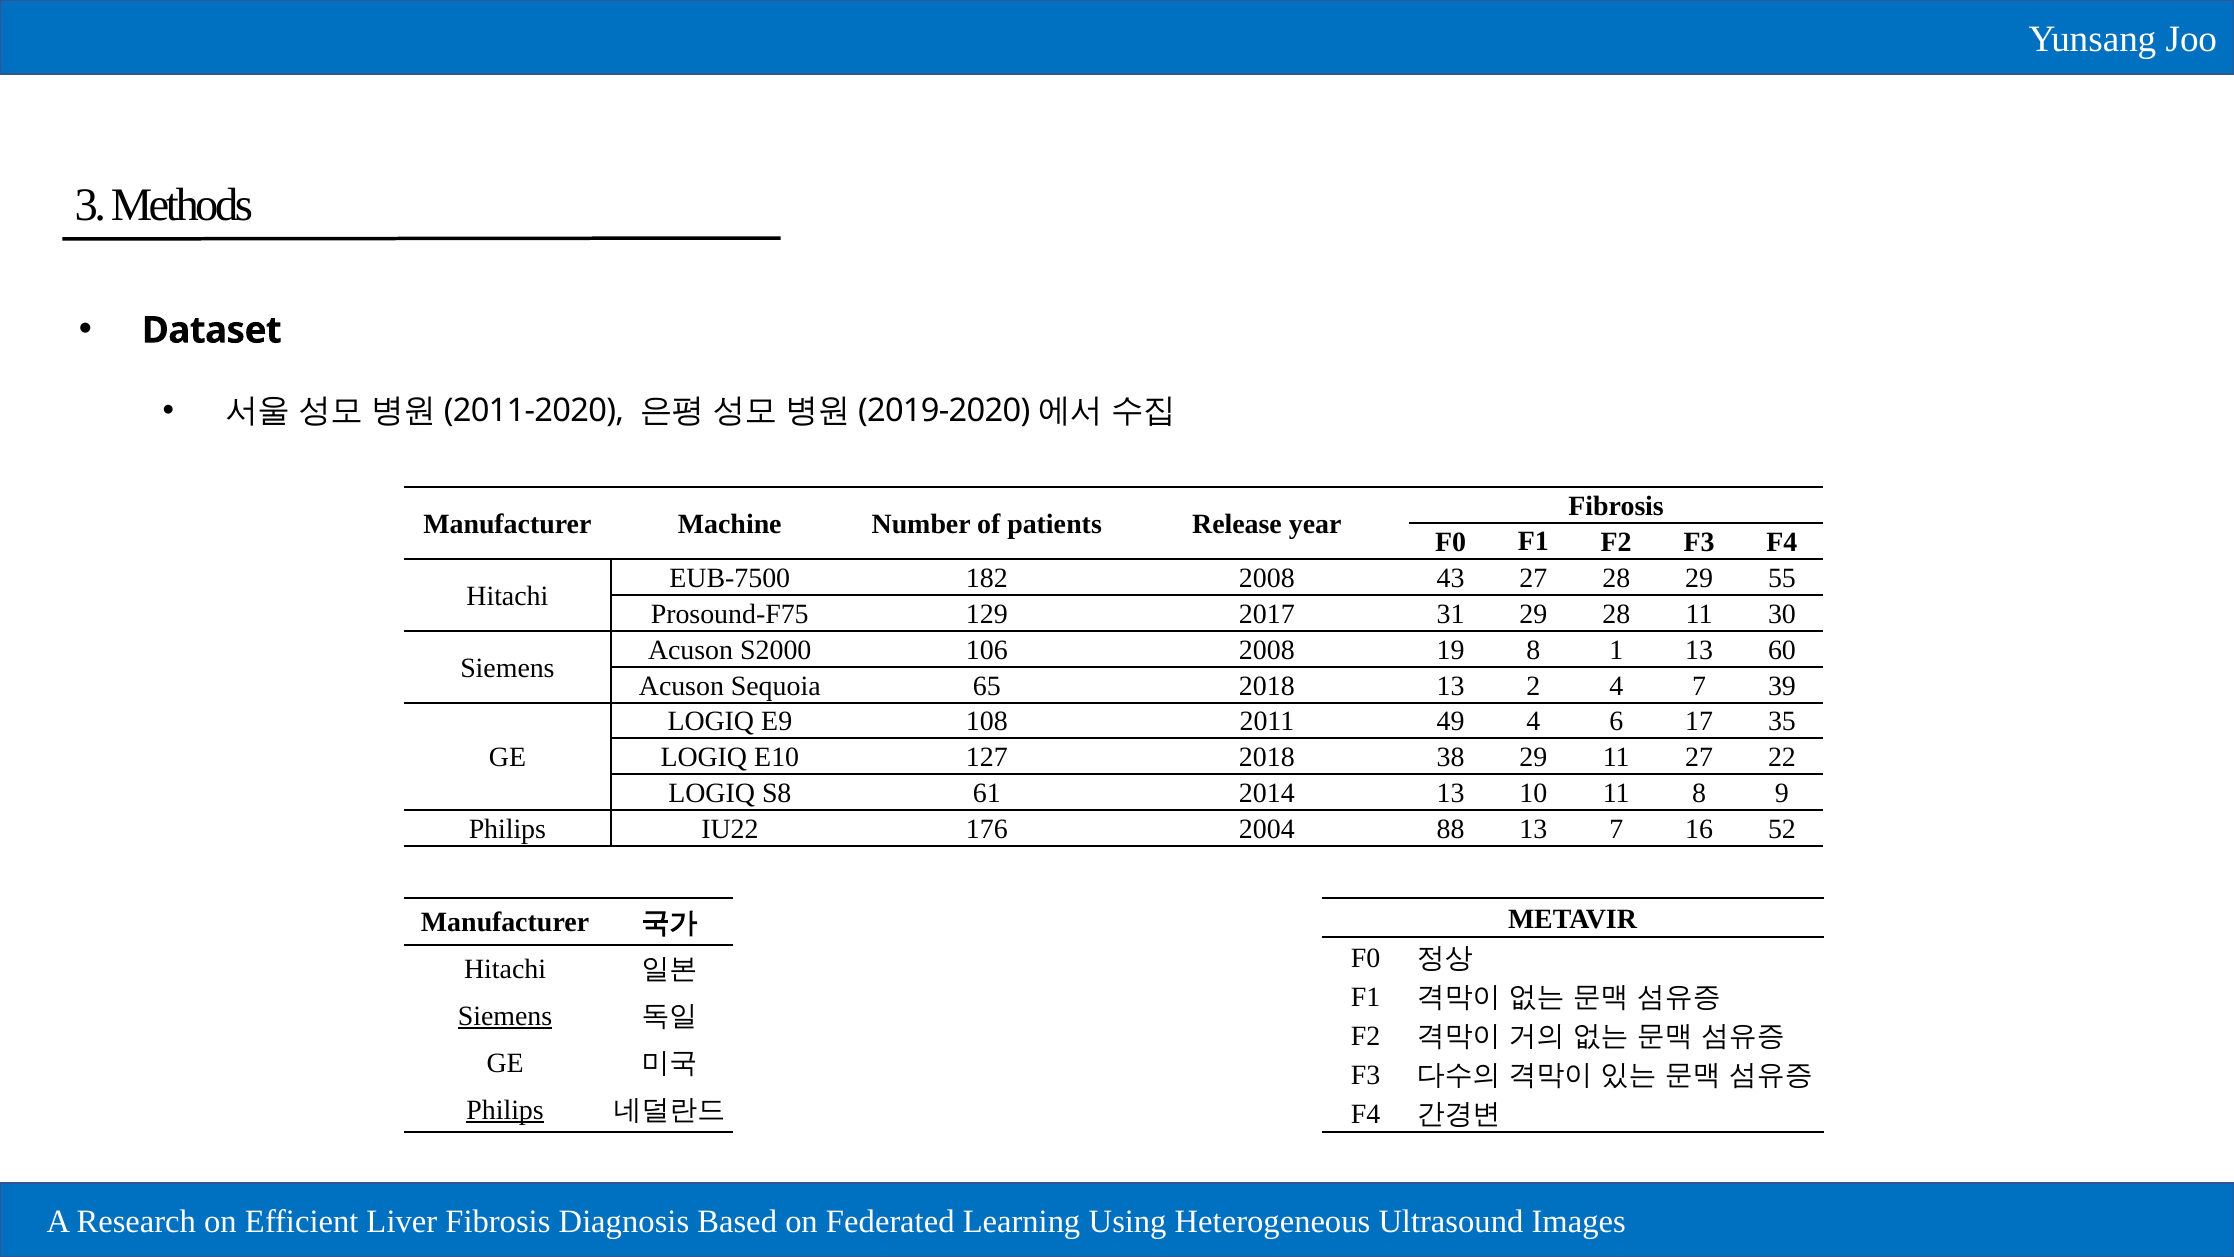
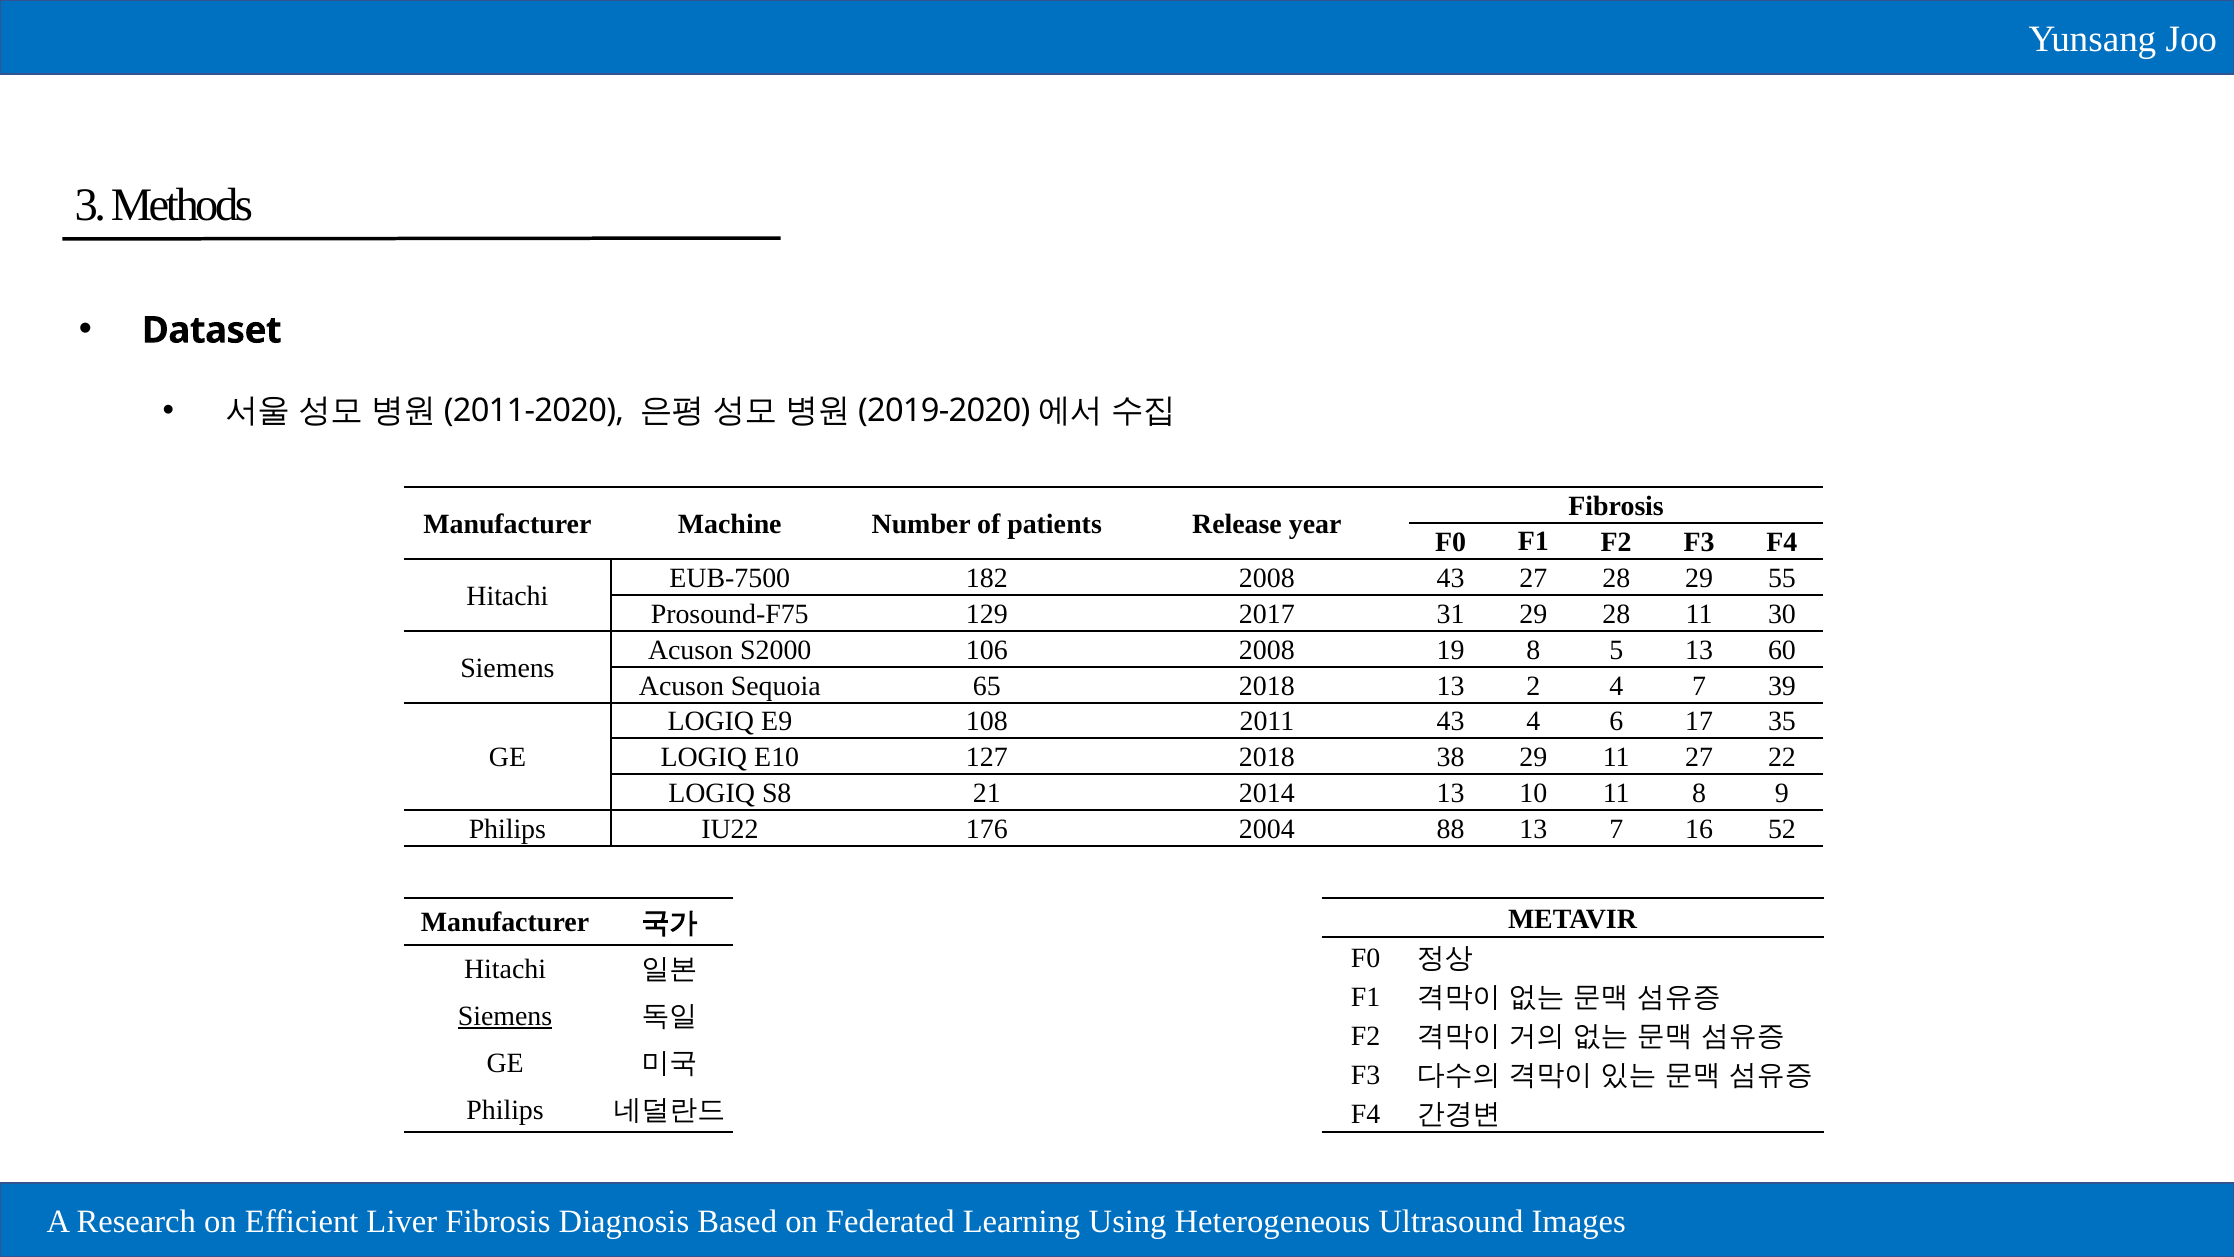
1: 1 -> 5 (1616, 650)
2011 49: 49 -> 43 (1451, 721)
61: 61 -> 21 (987, 793)
Philips underline: present -> none (505, 1110)
